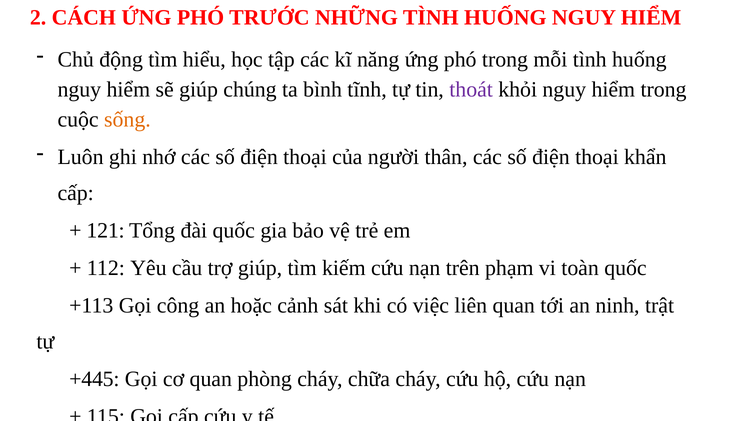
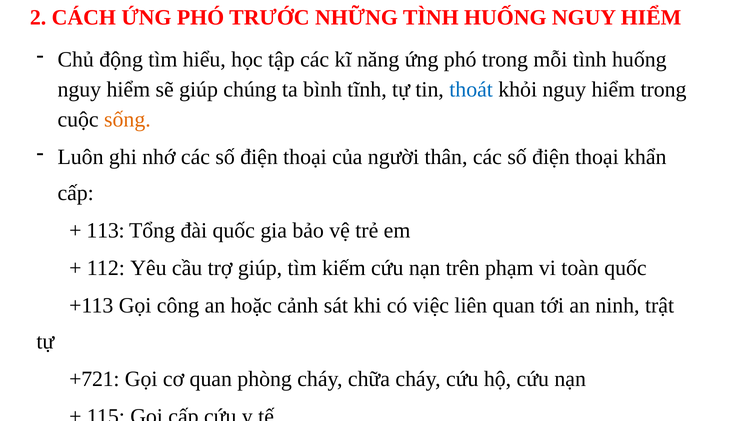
thoát colour: purple -> blue (471, 90)
121: 121 -> 113 (106, 231)
+445: +445 -> +721 (94, 379)
